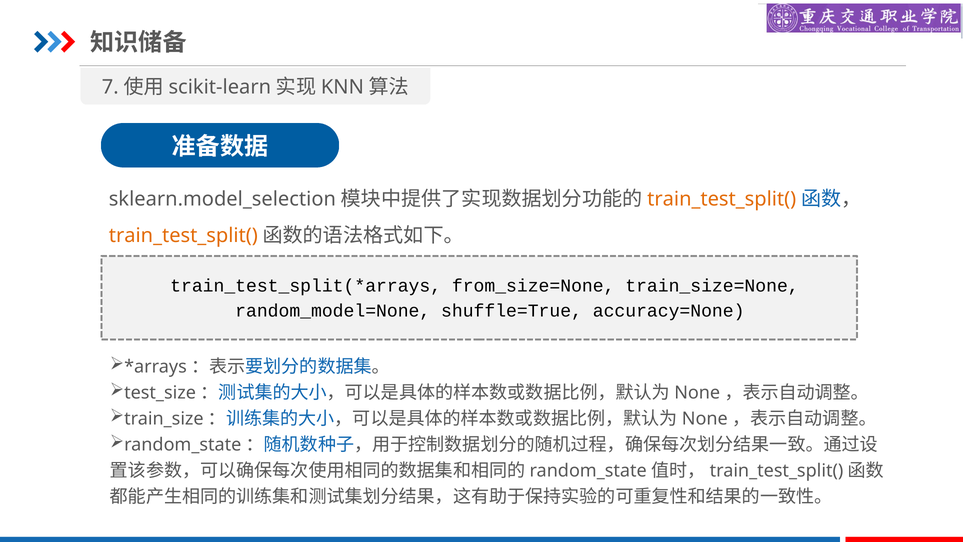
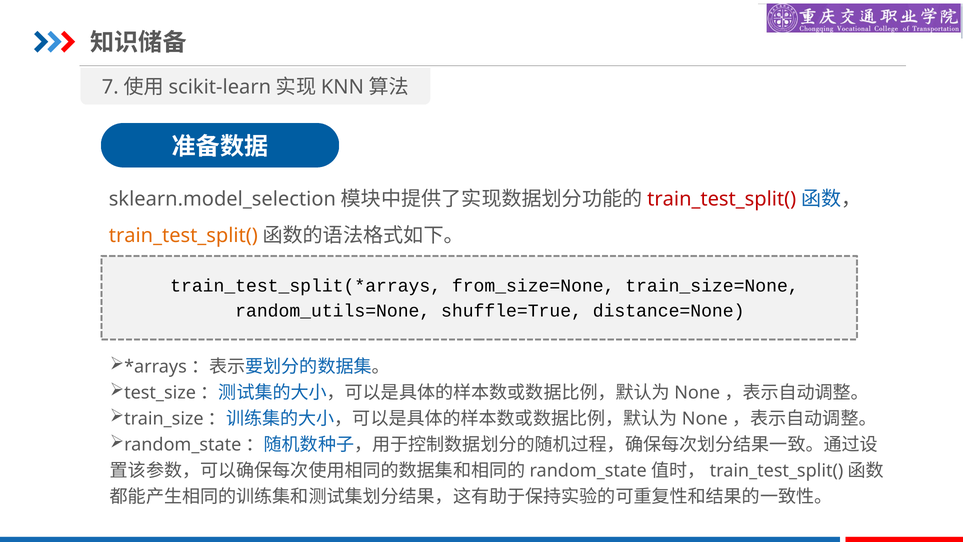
train_test_split( colour: orange -> red (722, 199)
random_model=None: random_model=None -> random_utils=None (333, 311)
accuracy=None: accuracy=None -> distance=None (669, 311)
